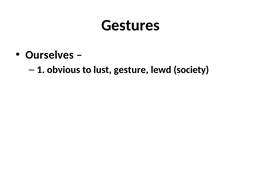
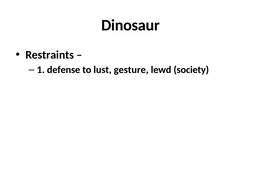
Gestures: Gestures -> Dinosaur (131, 25)
Ourselves: Ourselves -> Restraints (50, 55)
obvious: obvious -> defense (64, 70)
